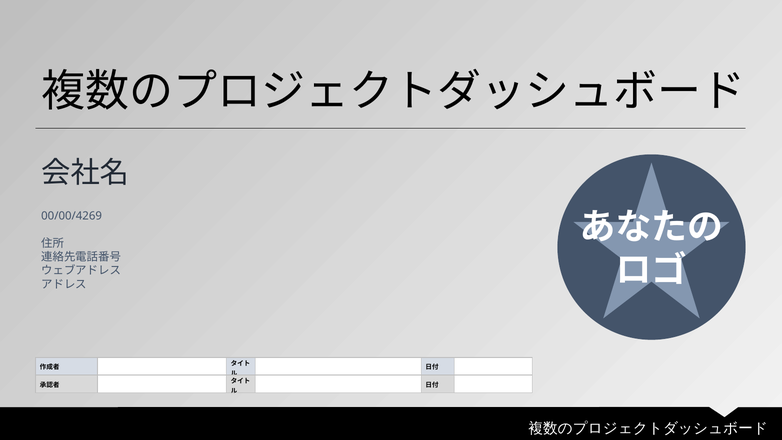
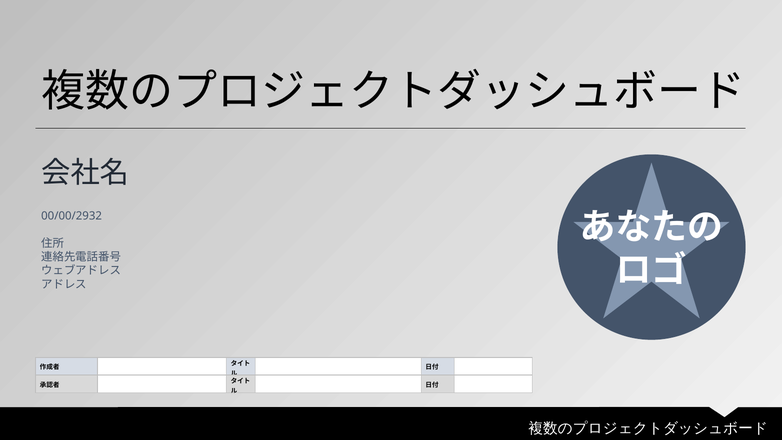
00/00/4269: 00/00/4269 -> 00/00/2932 (72, 216)
